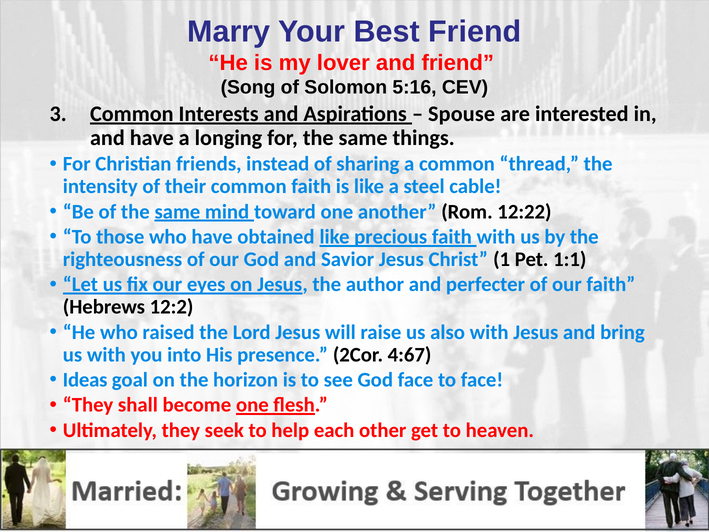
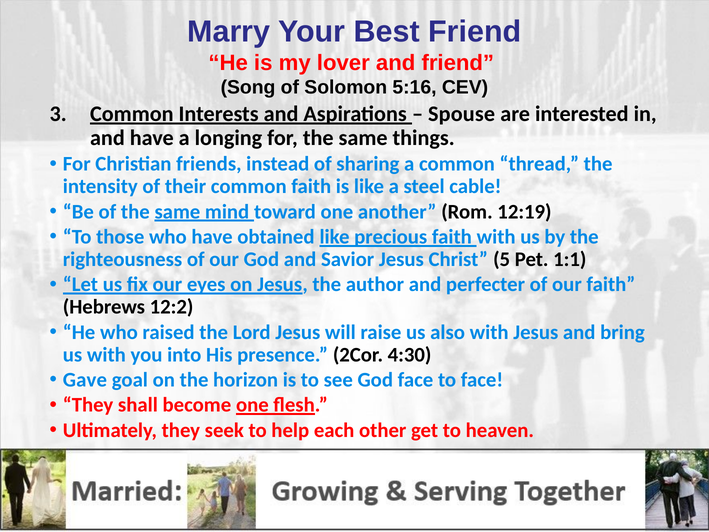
12:22: 12:22 -> 12:19 (524, 212)
1: 1 -> 5 (502, 259)
4:67: 4:67 -> 4:30 (410, 354)
Ideas: Ideas -> Gave (85, 380)
